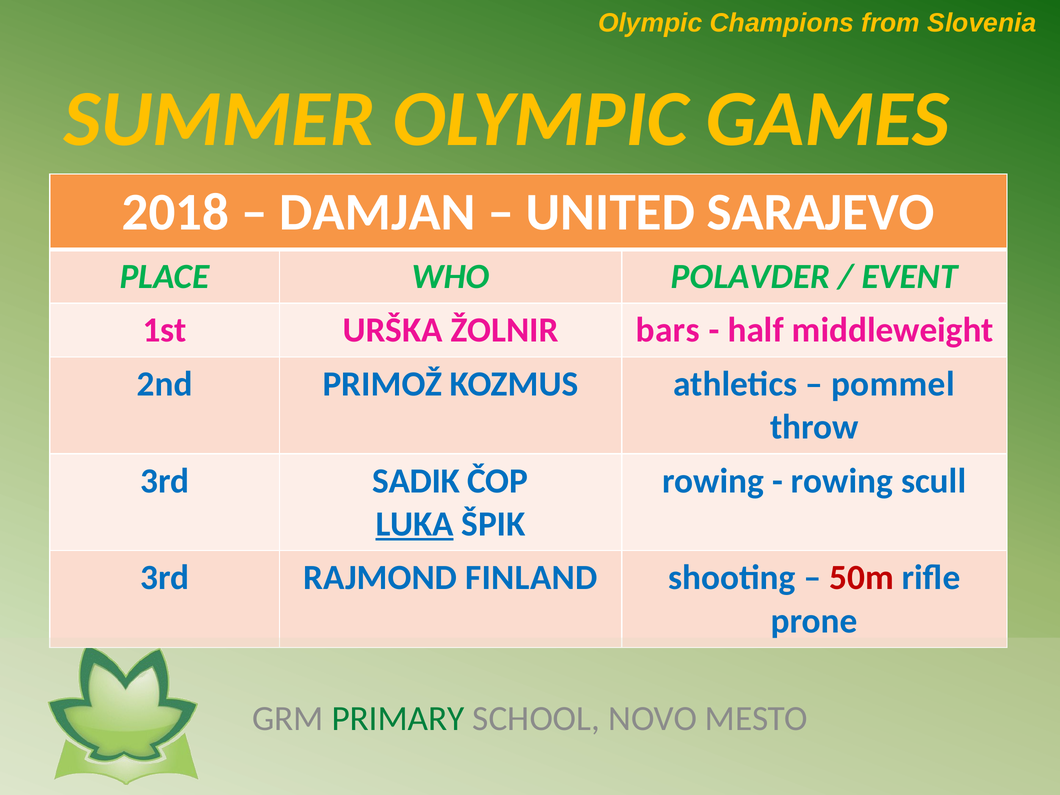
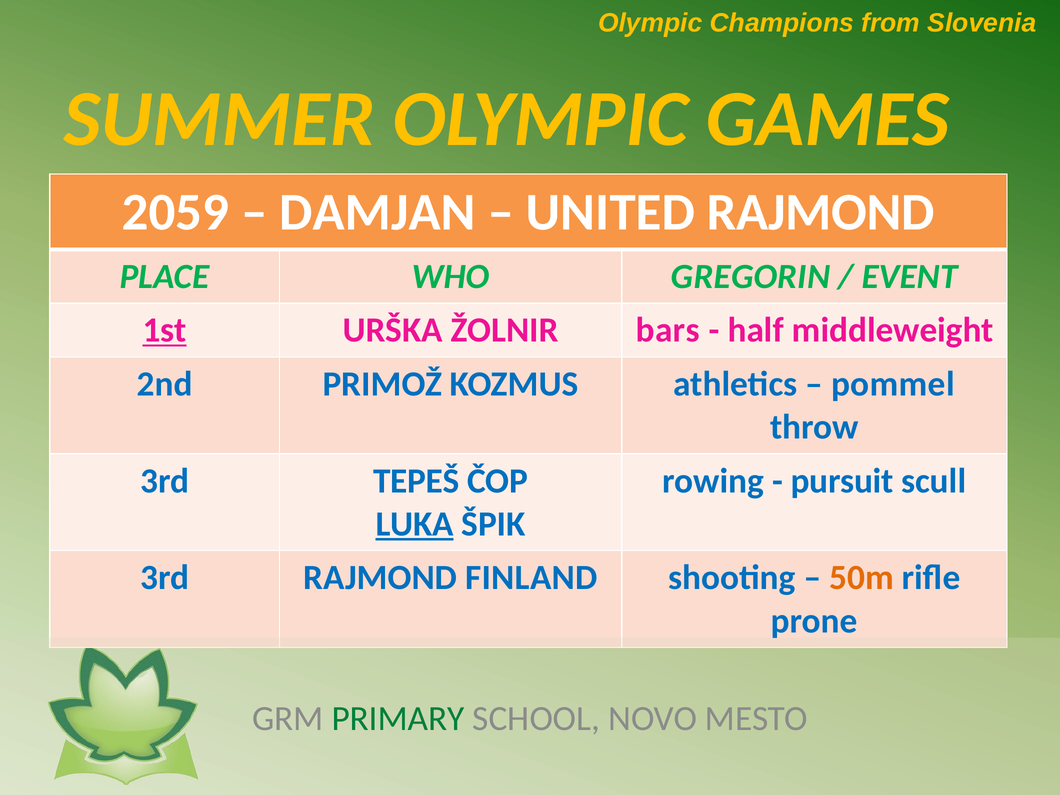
2018: 2018 -> 2059 (175, 212)
UNITED SARAJEVO: SARAJEVO -> RAJMOND (821, 212)
POLAVDER: POLAVDER -> GREGORIN (751, 277)
1st underline: none -> present (165, 330)
SADIK: SADIK -> TEPEŠ (416, 481)
rowing: rowing -> pursuit (842, 481)
50m colour: red -> orange (862, 578)
